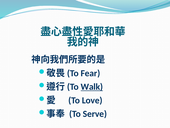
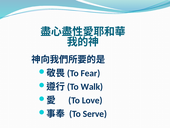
Walk underline: present -> none (92, 86)
